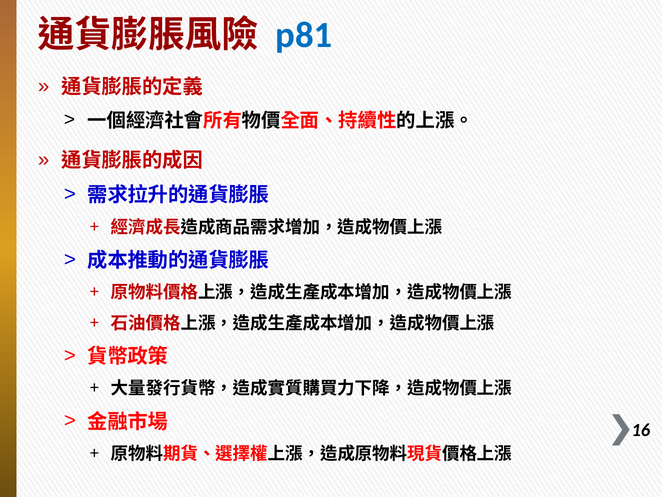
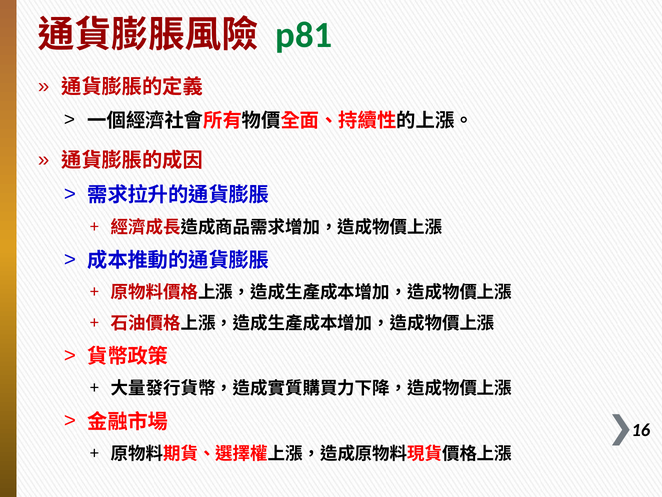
p81 colour: blue -> green (304, 35)
